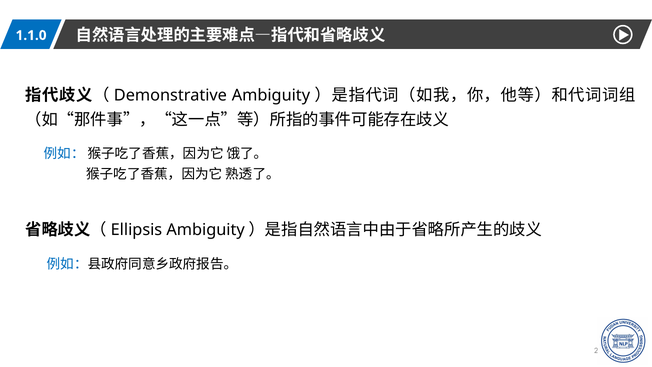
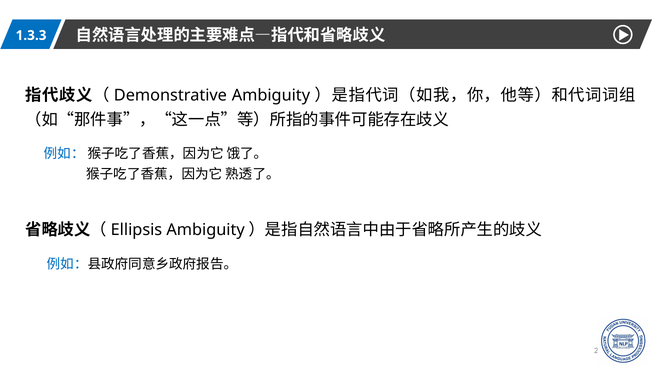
1.1.0: 1.1.0 -> 1.3.3 (31, 35)
